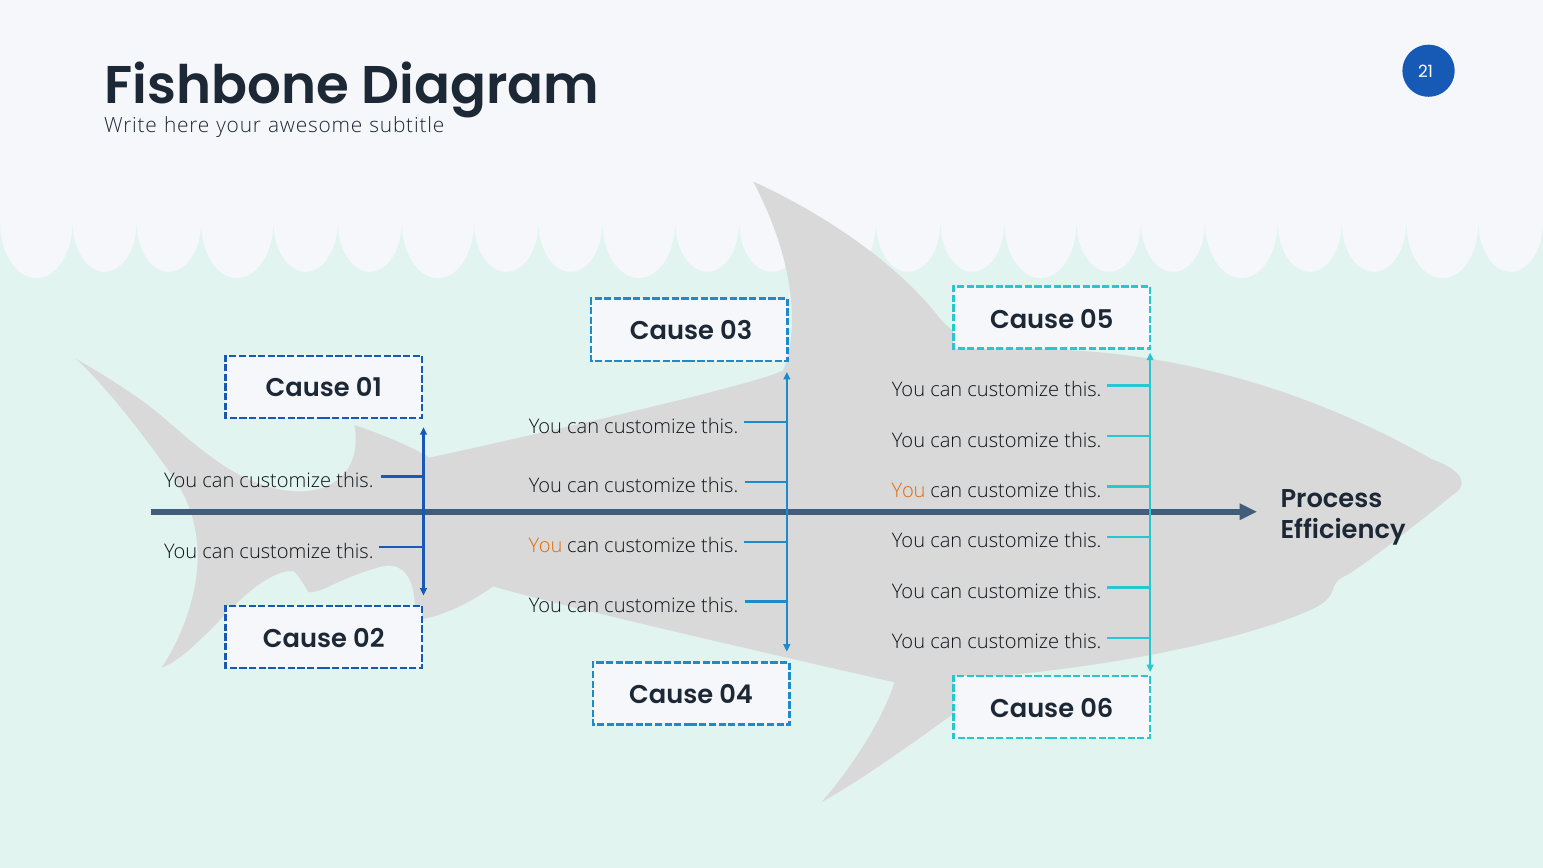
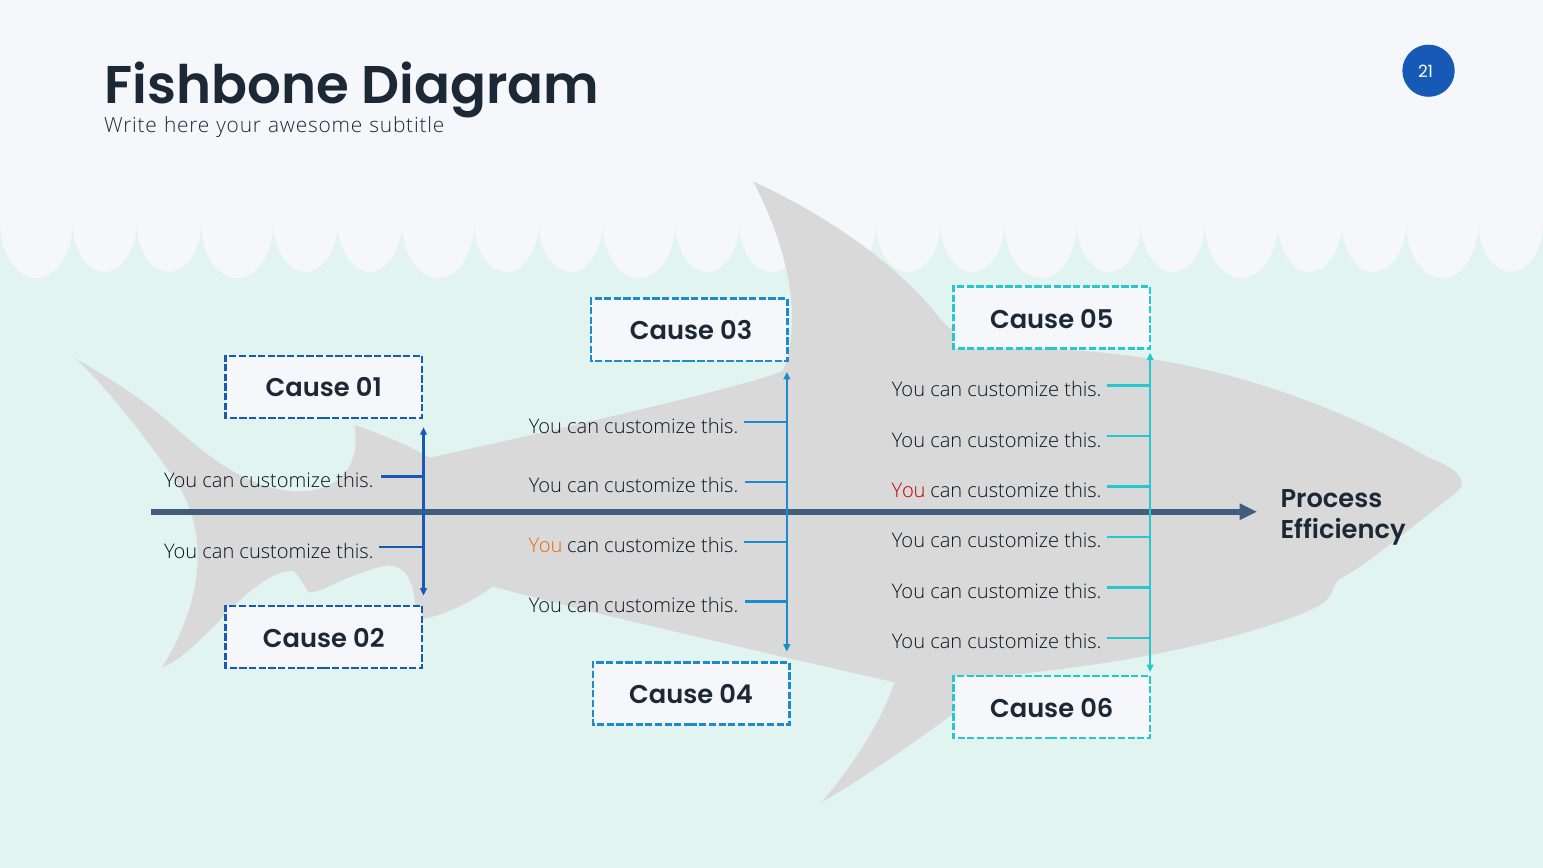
You colour: orange -> red (909, 491)
